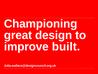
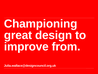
built: built -> from (66, 46)
